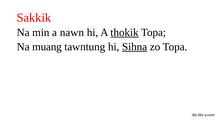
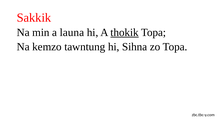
nawn: nawn -> launa (72, 32)
muang: muang -> kemzo (47, 47)
Sihna underline: present -> none (135, 47)
